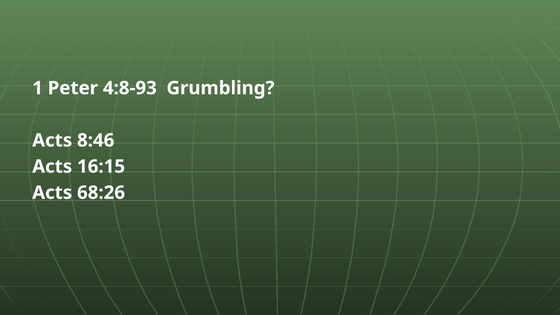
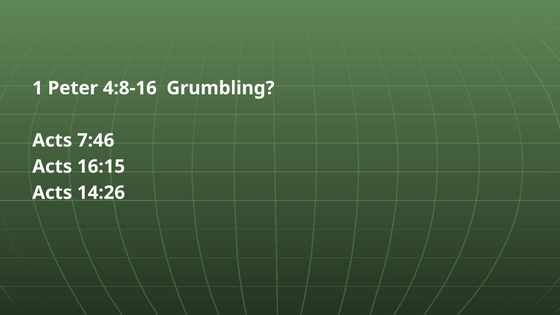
4:8-93: 4:8-93 -> 4:8-16 (130, 88)
8:46: 8:46 -> 7:46 (96, 140)
68:26: 68:26 -> 14:26 (101, 193)
